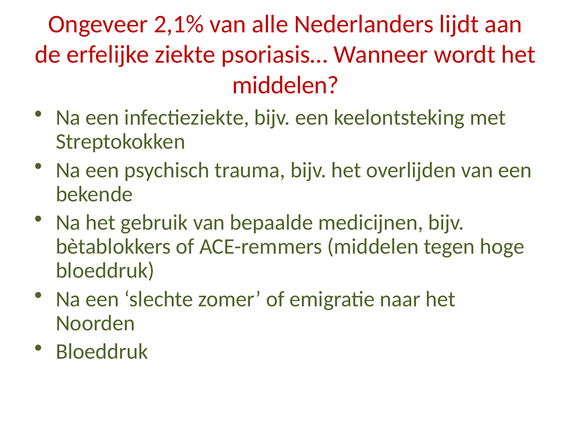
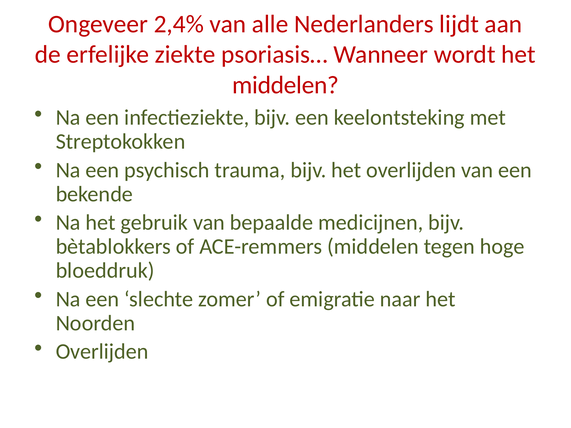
2,1%: 2,1% -> 2,4% (179, 24)
Bloeddruk: Bloeddruk -> Overlijden (102, 352)
